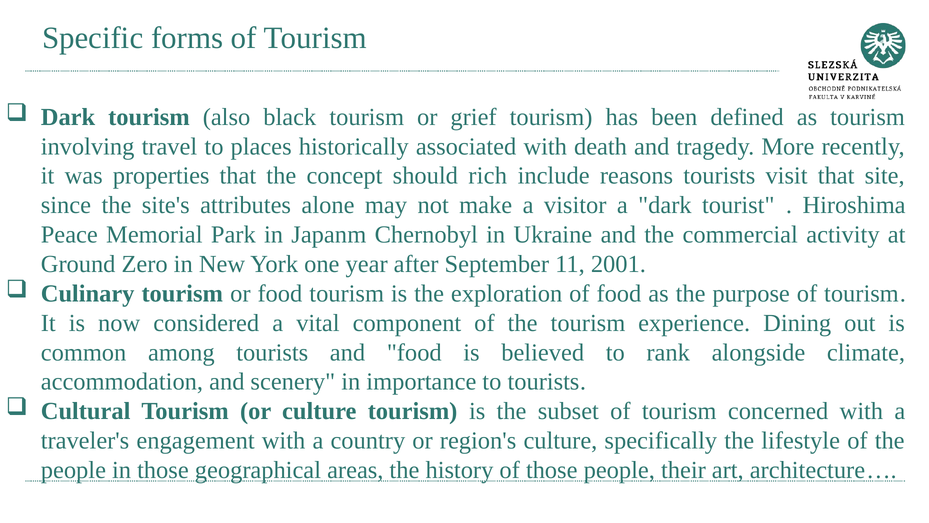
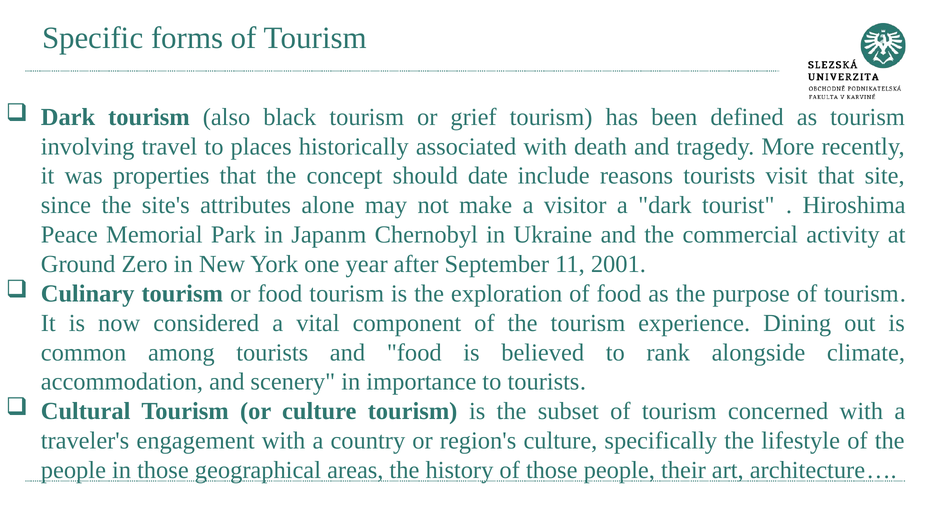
rich: rich -> date (488, 176)
